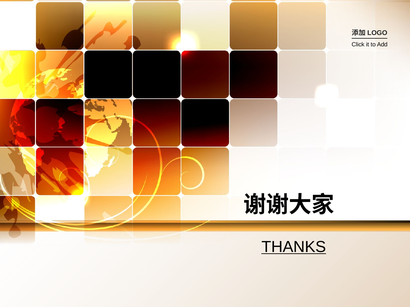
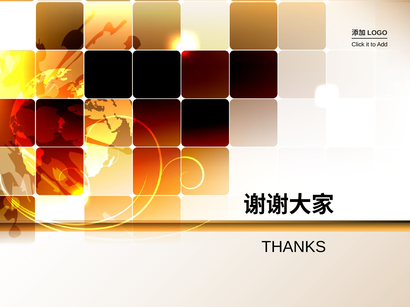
THANKS underline: present -> none (294, 247)
